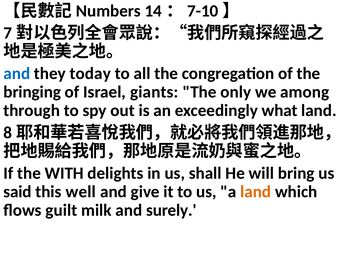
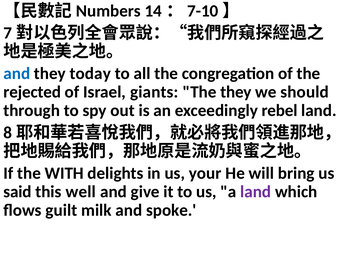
bringing: bringing -> rejected (32, 92)
The only: only -> they (236, 92)
among: among -> should (305, 92)
what: what -> rebel (280, 110)
shall: shall -> your (205, 173)
land colour: orange -> purple (256, 191)
surely: surely -> spoke (171, 210)
